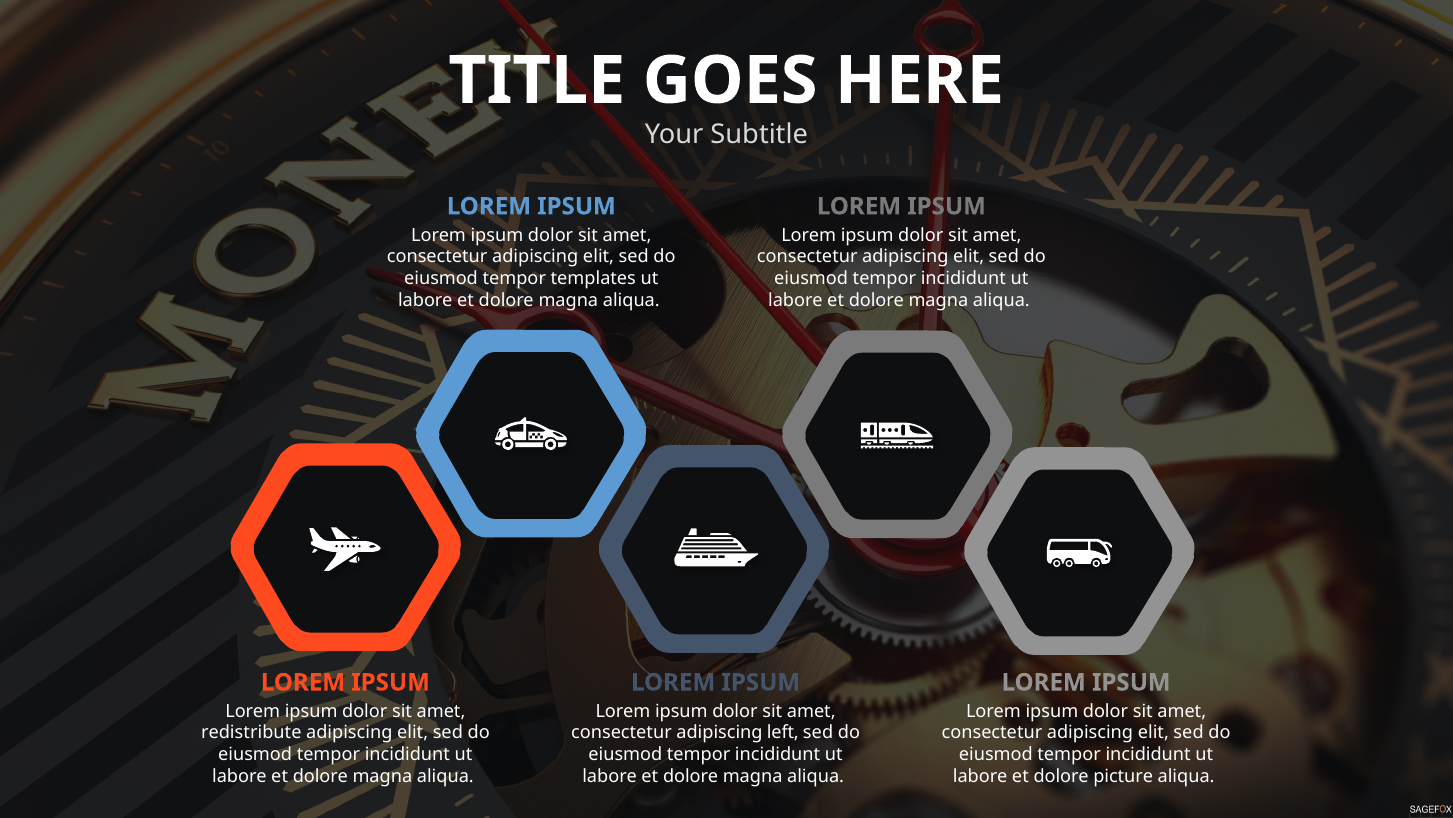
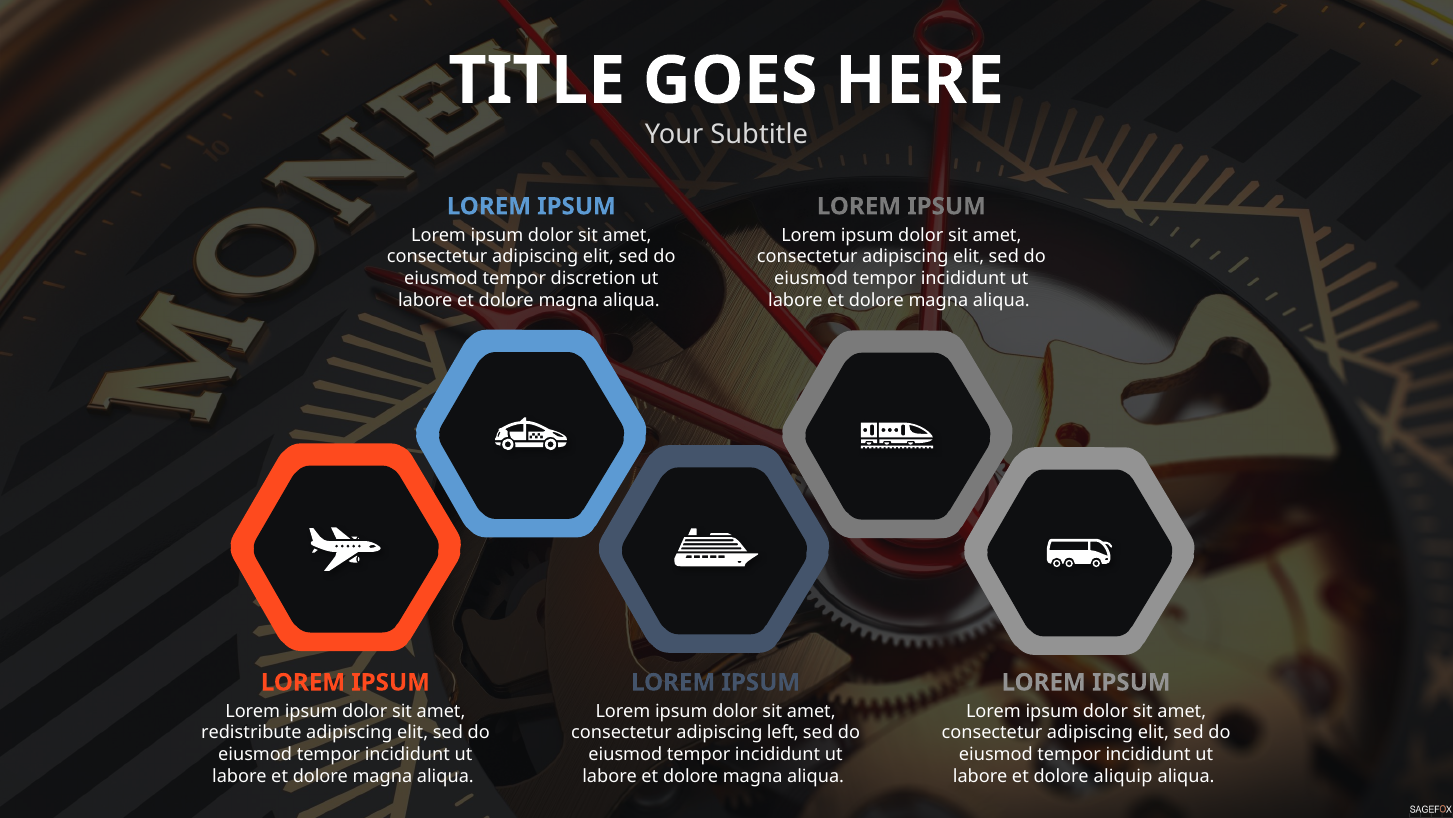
templates: templates -> discretion (593, 278)
picture: picture -> aliquip (1123, 776)
